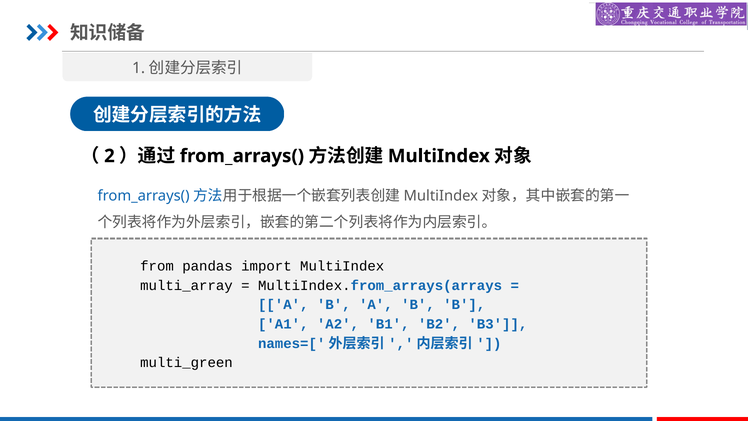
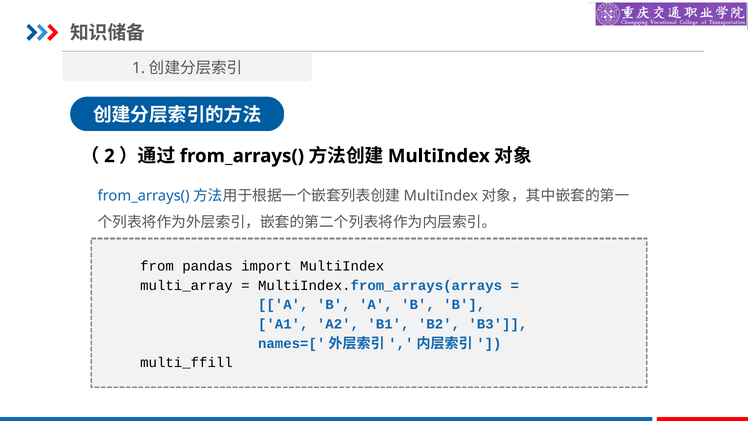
multi_green: multi_green -> multi_ffill (186, 363)
